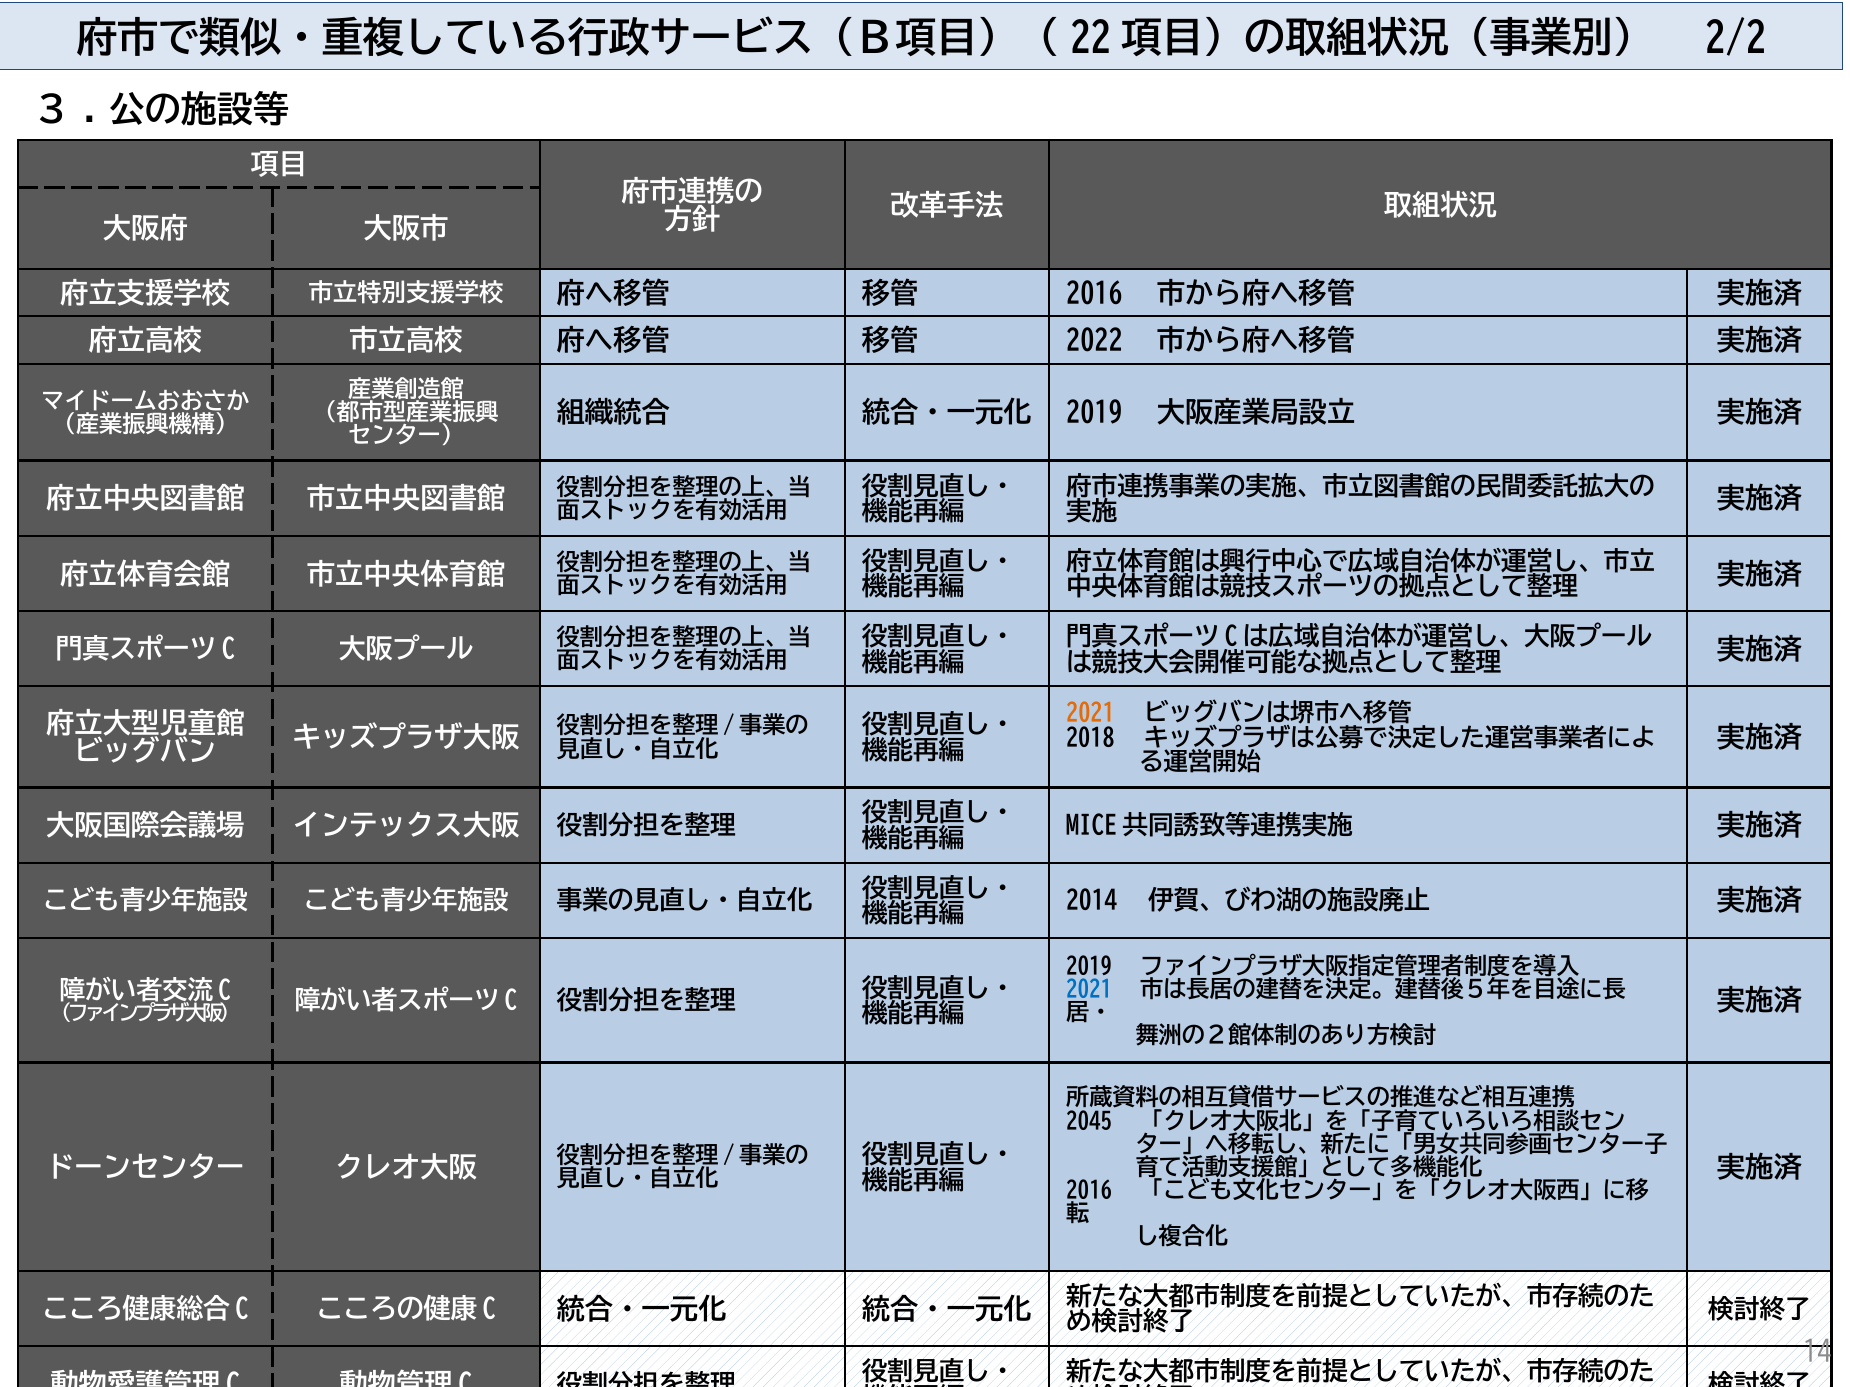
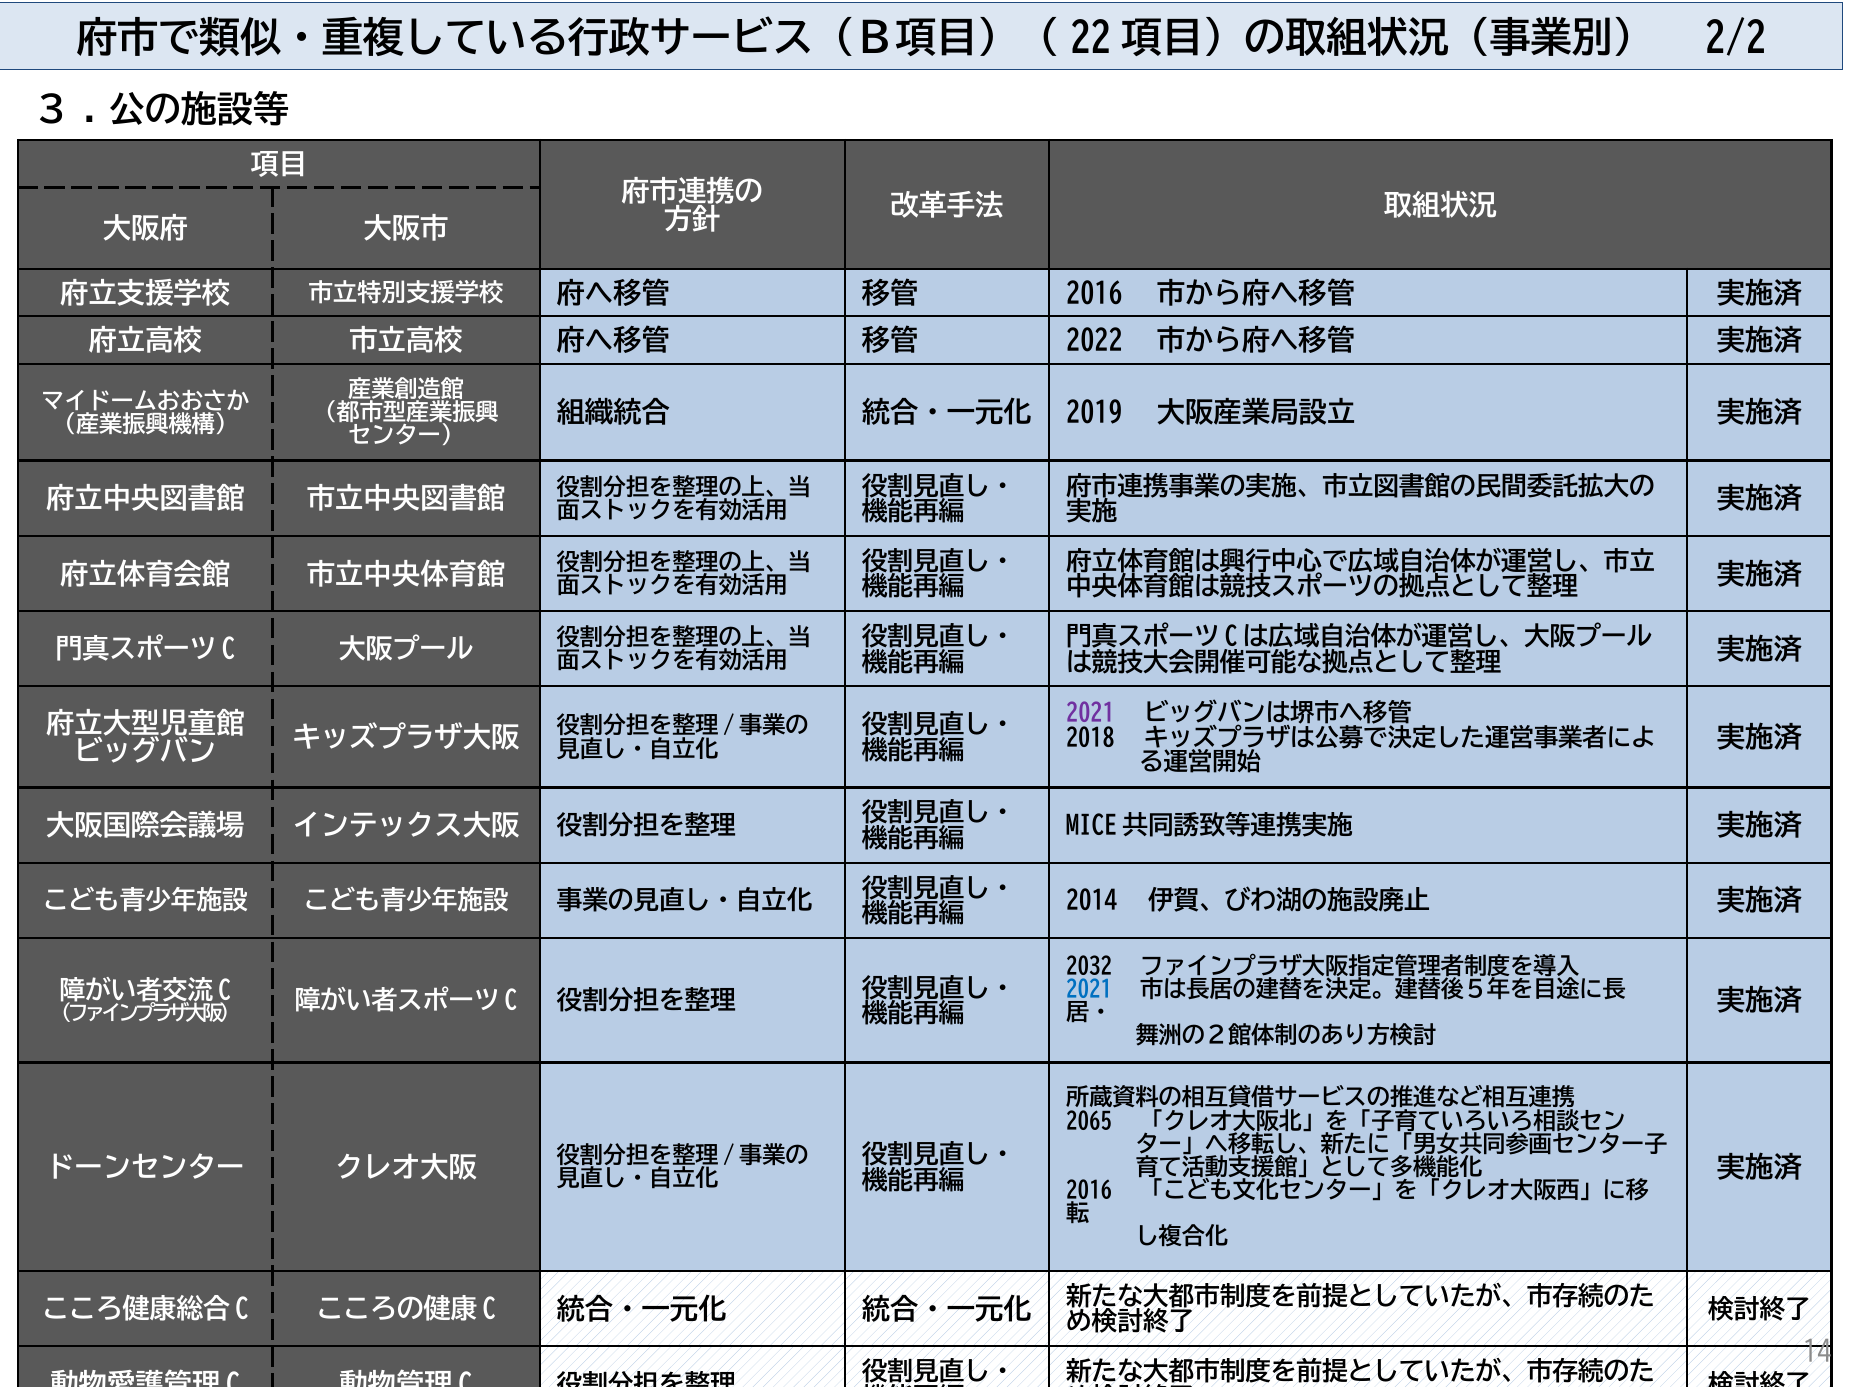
2021 colour: orange -> purple (1090, 714)
2019: 2019 -> 2032 (1089, 967)
2045: 2045 -> 2065 (1089, 1122)
